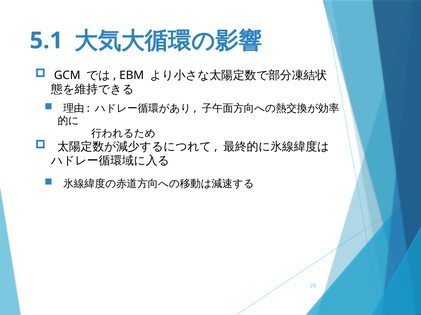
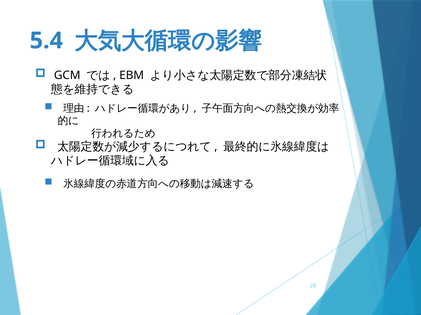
5.1: 5.1 -> 5.4 (46, 41)
